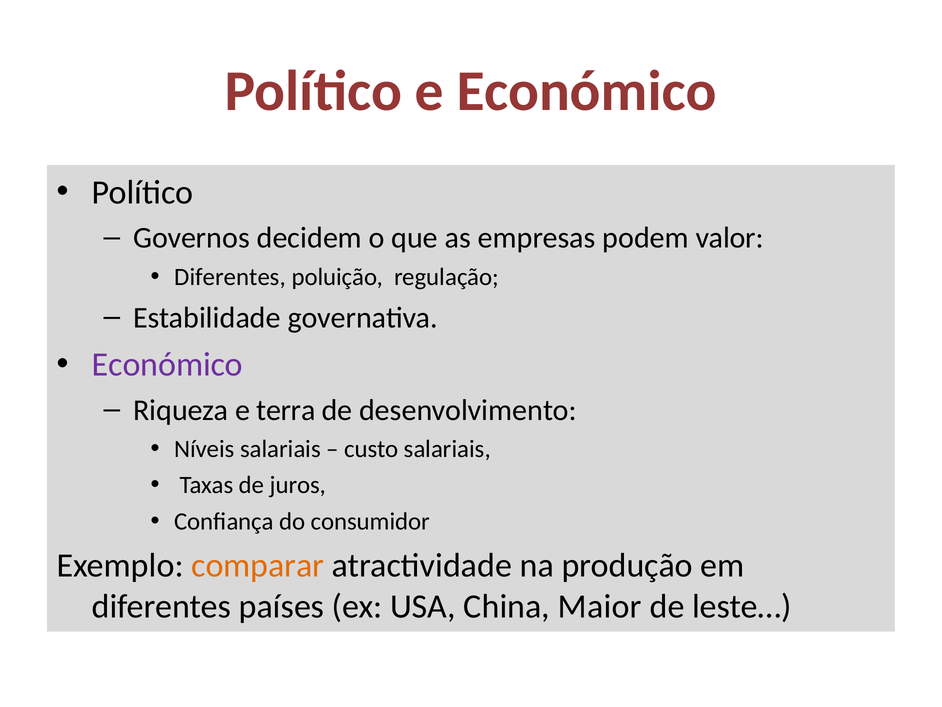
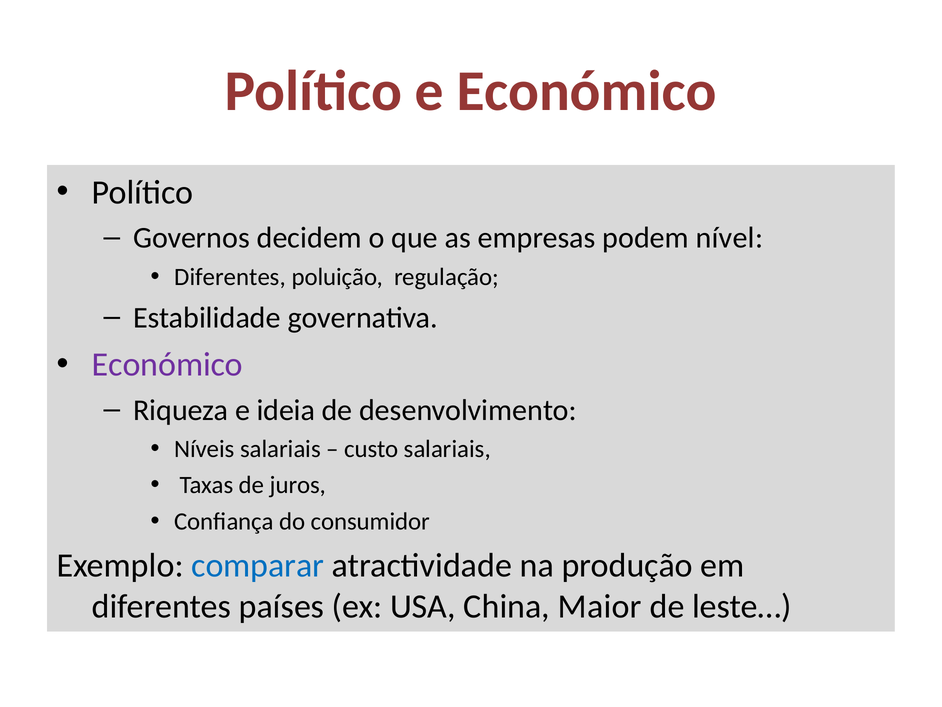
valor: valor -> nível (729, 238)
terra: terra -> ideia (286, 410)
comparar colour: orange -> blue (258, 565)
